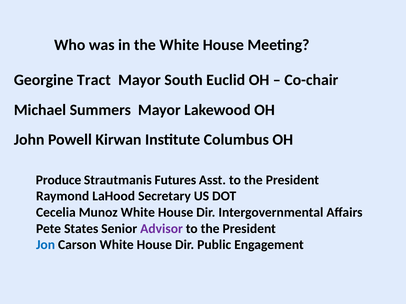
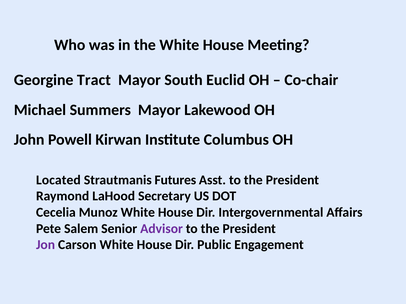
Produce: Produce -> Located (58, 180)
States: States -> Salem (81, 229)
Jon colour: blue -> purple (46, 245)
